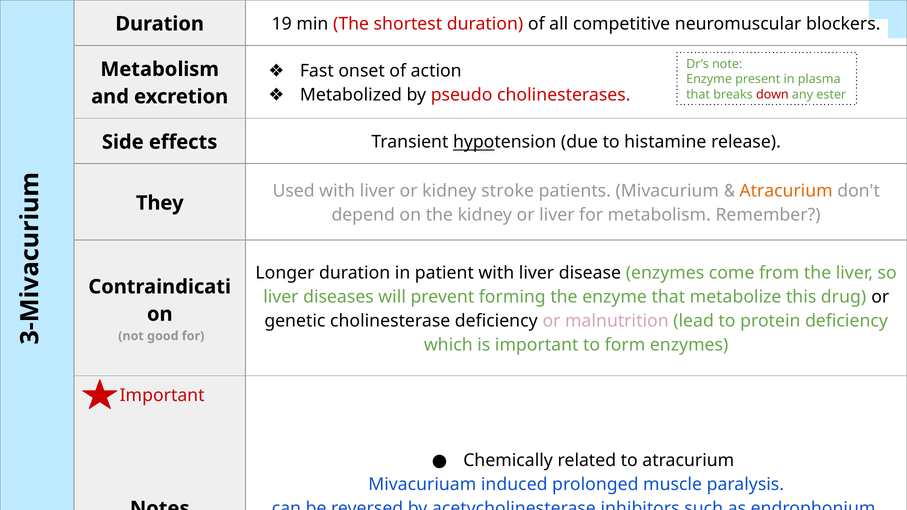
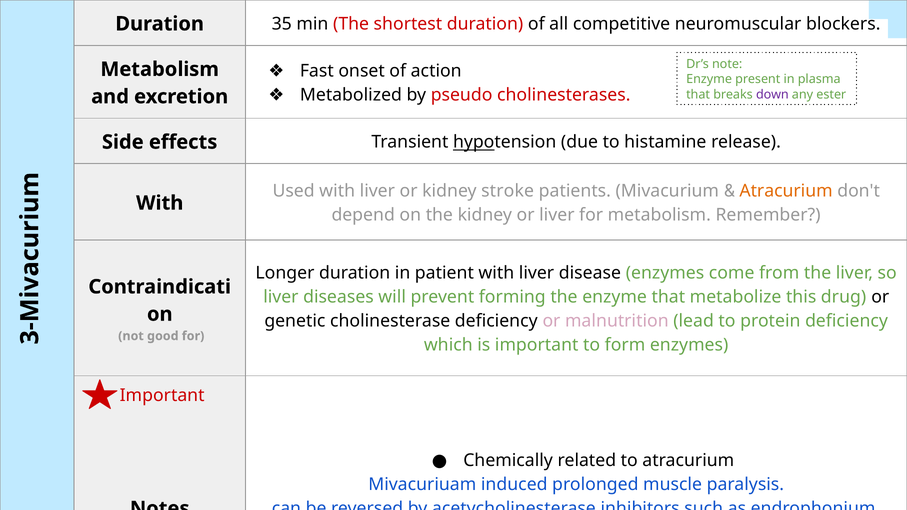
19: 19 -> 35 (282, 24)
down colour: red -> purple (772, 94)
They: They -> With (160, 203)
